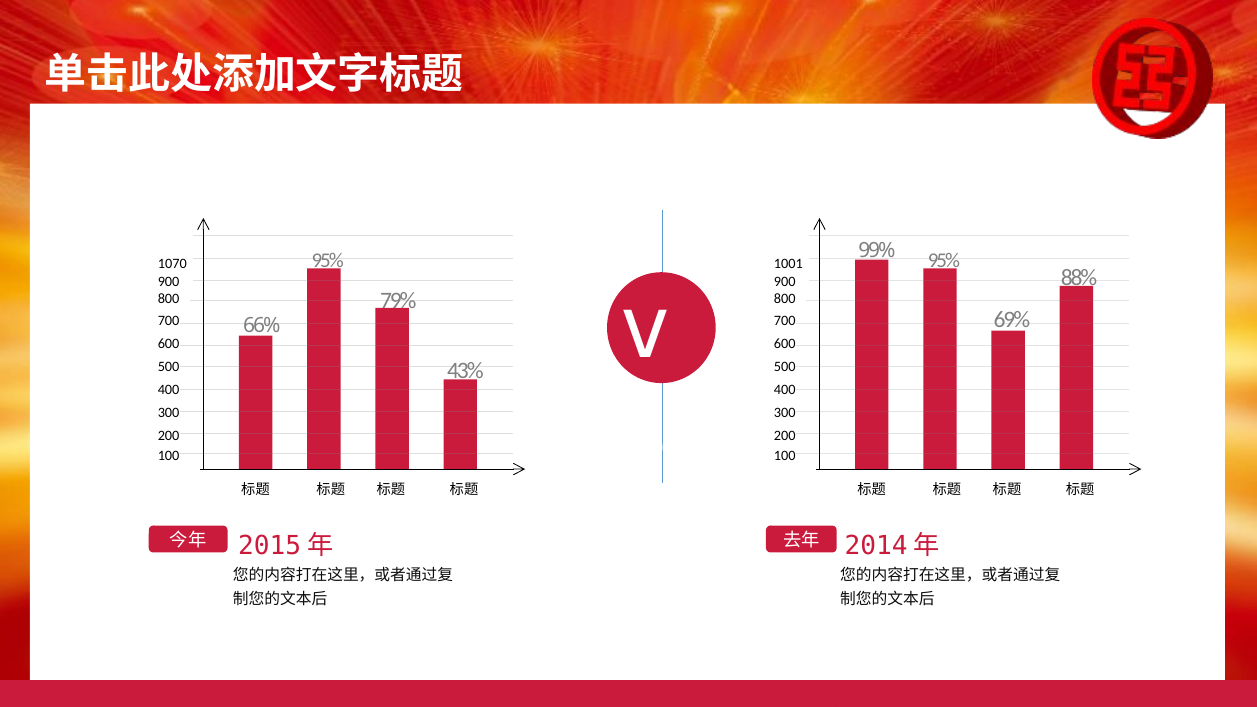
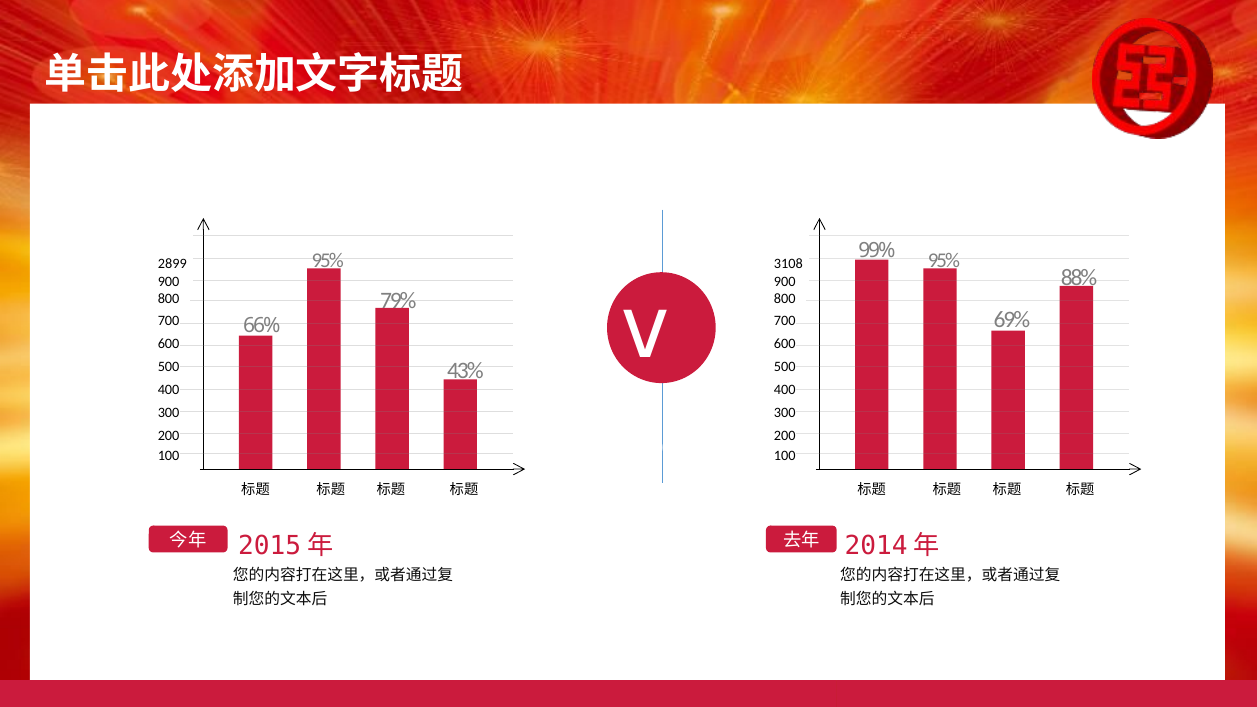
1070: 1070 -> 2899 (172, 263)
1001: 1001 -> 3108 (788, 263)
